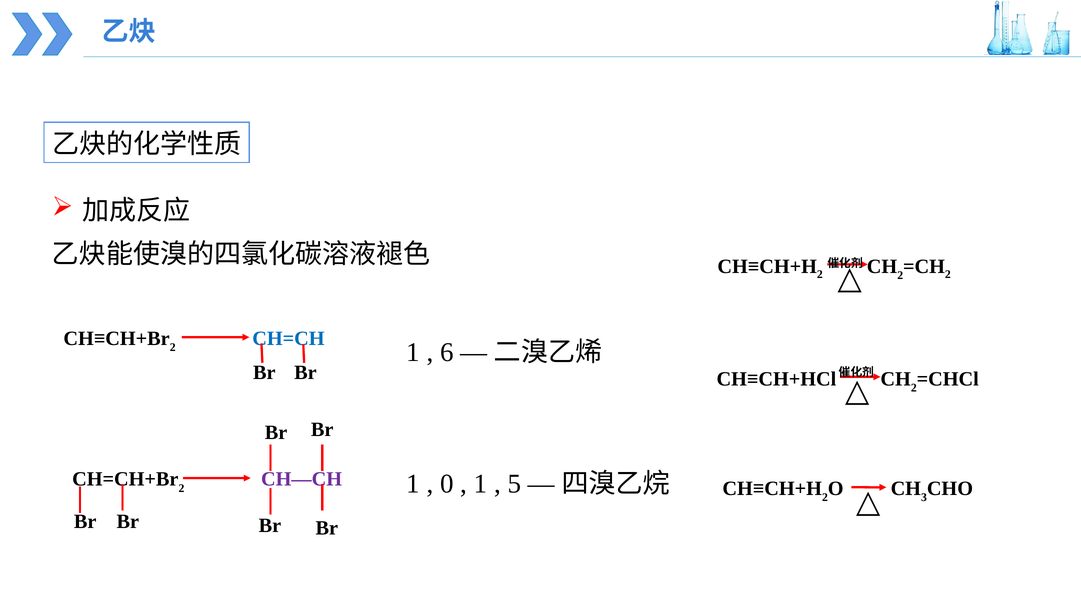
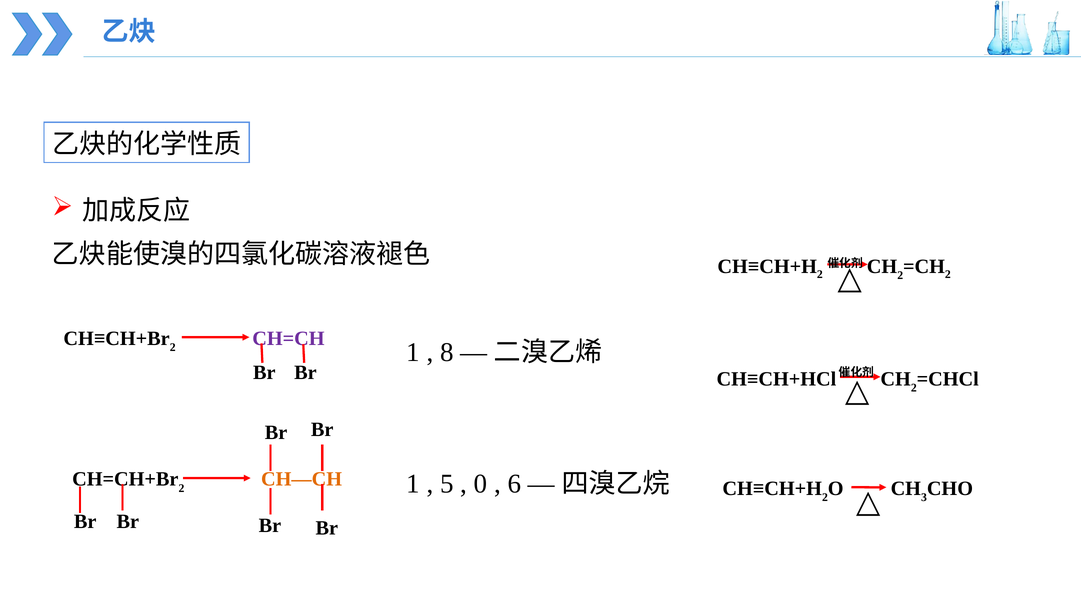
CH=CH colour: blue -> purple (288, 338)
6: 6 -> 8 (447, 352)
CH—CH colour: purple -> orange (302, 479)
0: 0 -> 5 (447, 484)
1: 1 -> 0 (481, 484)
5: 5 -> 6 (514, 484)
